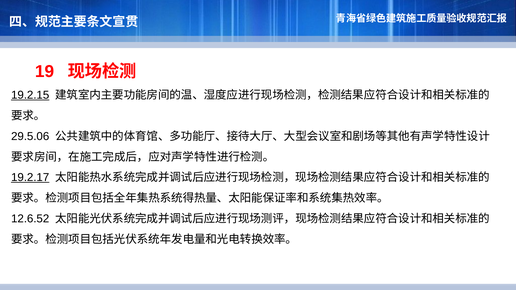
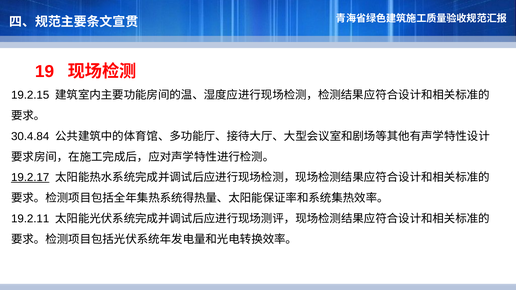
19.2.15 underline: present -> none (30, 95)
29.5.06: 29.5.06 -> 30.4.84 (30, 136)
12.6.52: 12.6.52 -> 19.2.11 (30, 219)
